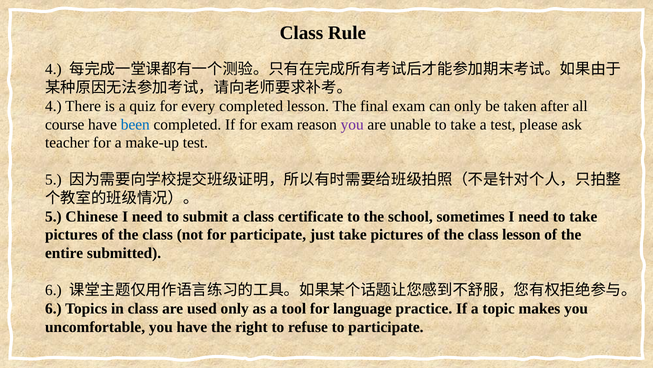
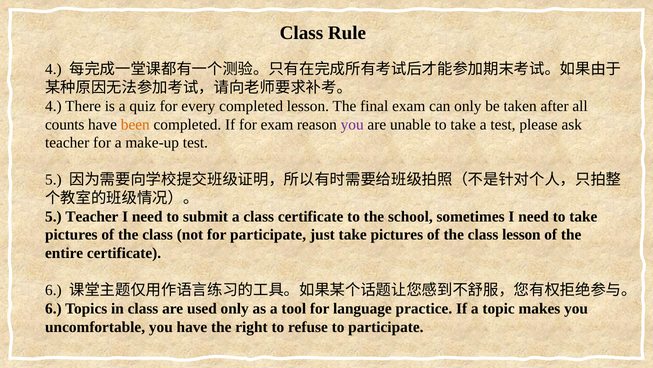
course: course -> counts (65, 124)
been colour: blue -> orange (135, 124)
5 Chinese: Chinese -> Teacher (92, 216)
entire submitted: submitted -> certificate (124, 253)
